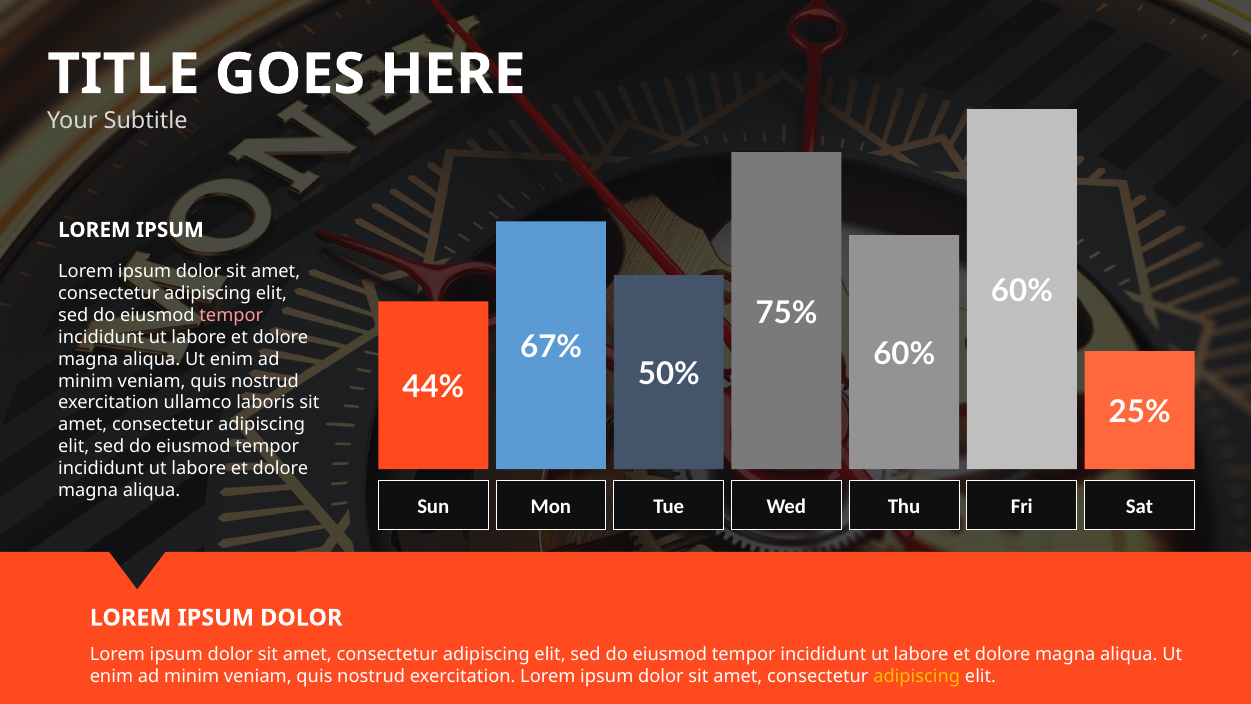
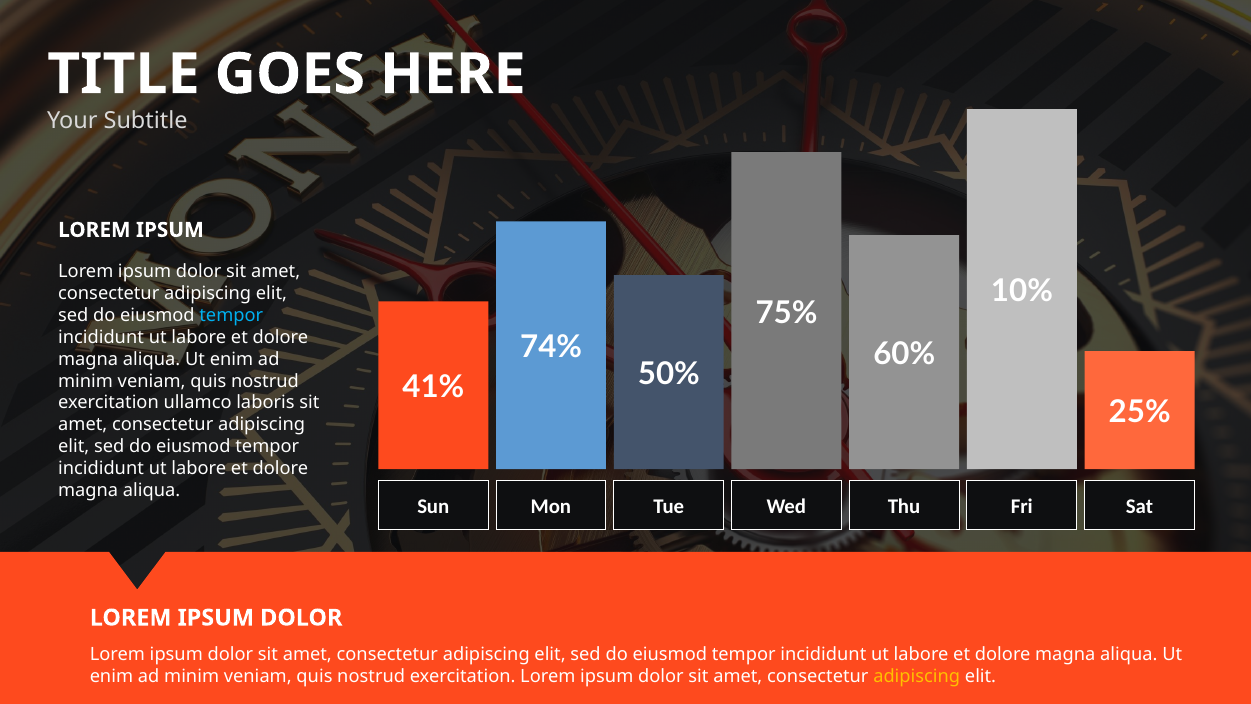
60%: 60% -> 10% (1022, 291)
tempor colour: pink -> light blue (231, 315)
67%: 67% -> 74% (551, 347)
44%: 44% -> 41% (433, 387)
